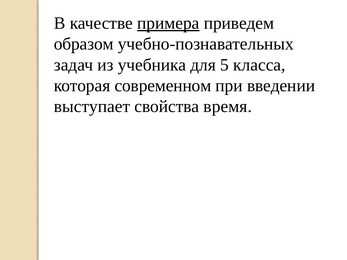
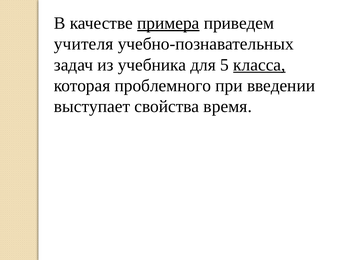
образом: образом -> учителя (84, 44)
класса underline: none -> present (259, 65)
современном: современном -> проблемного (163, 86)
